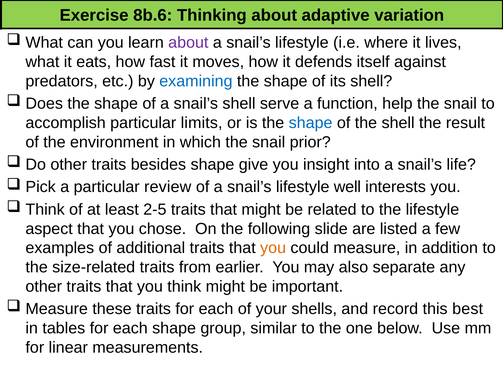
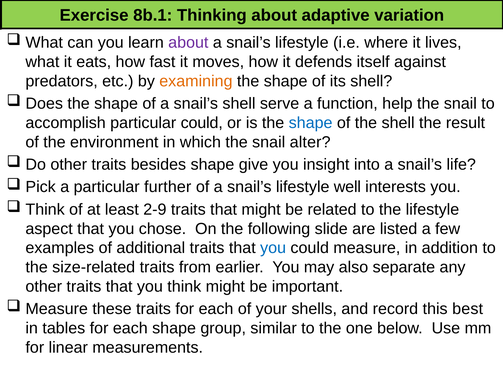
8b.6: 8b.6 -> 8b.1 (153, 15)
examining colour: blue -> orange (196, 81)
particular limits: limits -> could (202, 123)
prior: prior -> alter (310, 142)
review: review -> further (168, 187)
2-5: 2-5 -> 2-9 (155, 210)
you colour: orange -> blue (273, 248)
